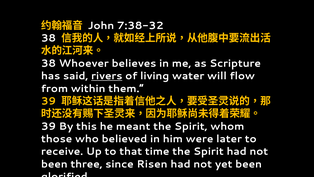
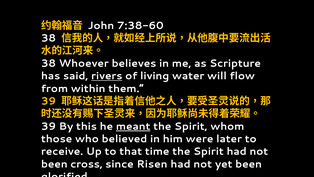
7:38-32: 7:38-32 -> 7:38-60 (140, 26)
meant underline: none -> present (133, 126)
three: three -> cross (87, 164)
